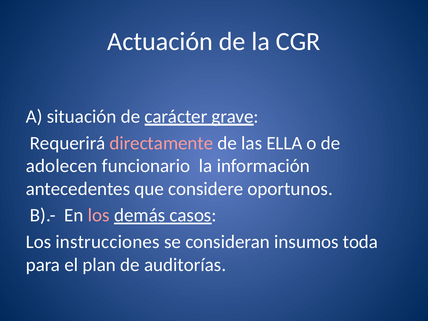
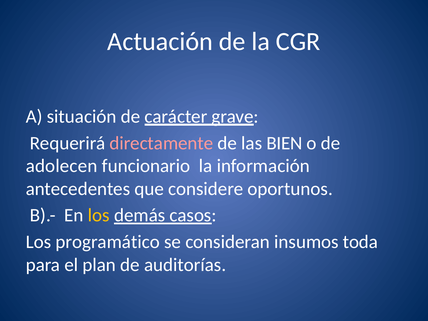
ELLA: ELLA -> BIEN (284, 143)
los colour: pink -> yellow (99, 215)
instrucciones: instrucciones -> programático (108, 242)
